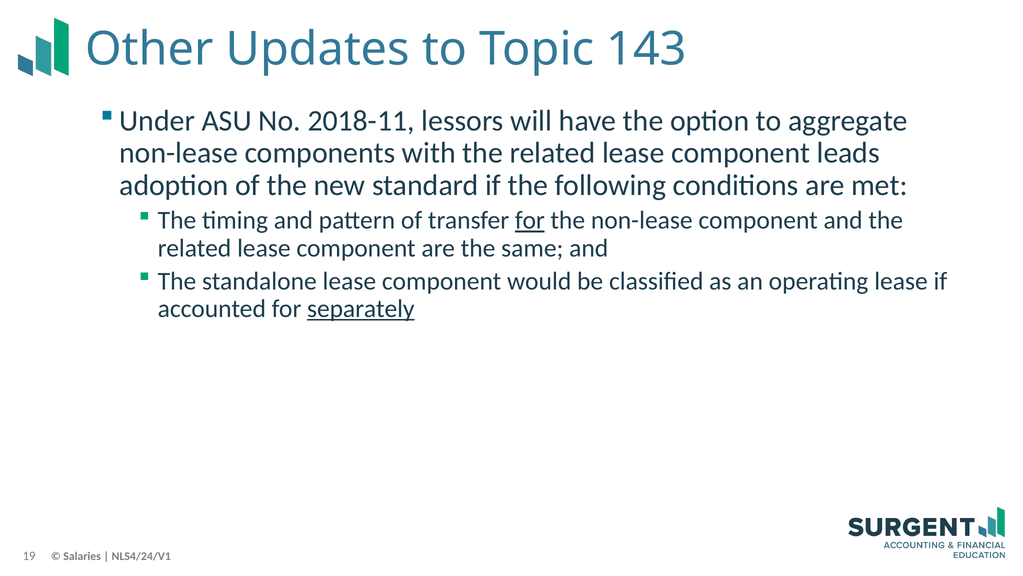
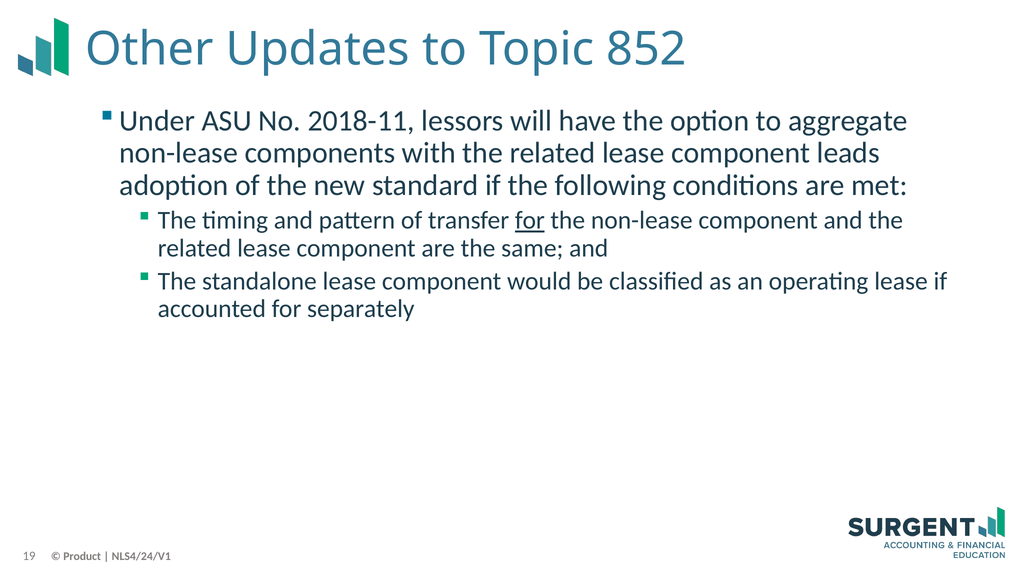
143: 143 -> 852 (647, 49)
separately underline: present -> none (361, 308)
Salaries: Salaries -> Product (82, 556)
